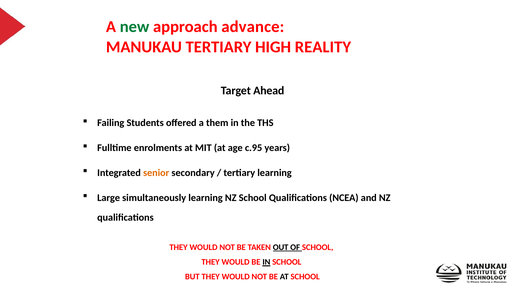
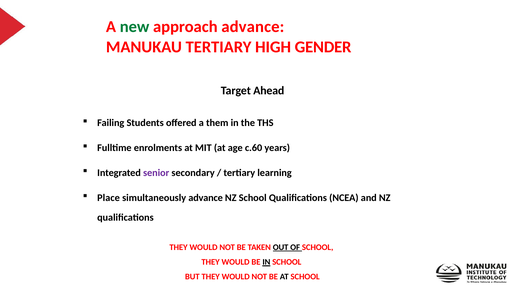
REALITY: REALITY -> GENDER (323, 47)
c.95: c.95 -> c.60 (254, 148)
senior colour: orange -> purple (156, 173)
Large: Large -> Place (109, 198)
simultaneously learning: learning -> advance (206, 198)
